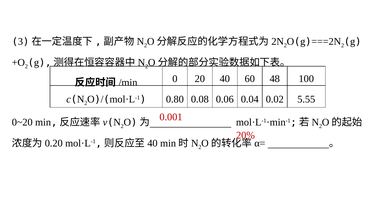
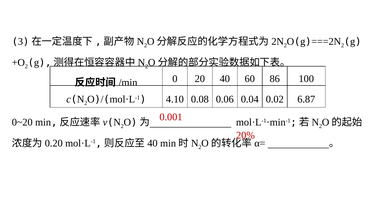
48: 48 -> 86 (275, 79)
0.80: 0.80 -> 4.10 (175, 99)
5.55: 5.55 -> 6.87 (306, 99)
